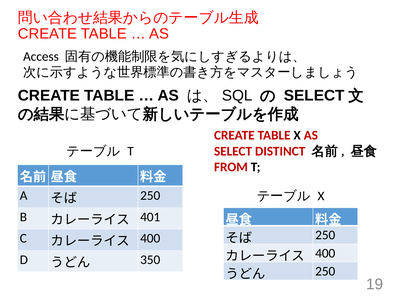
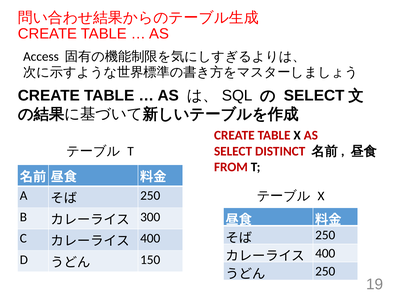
401: 401 -> 300 (150, 217)
350: 350 -> 150 (150, 260)
